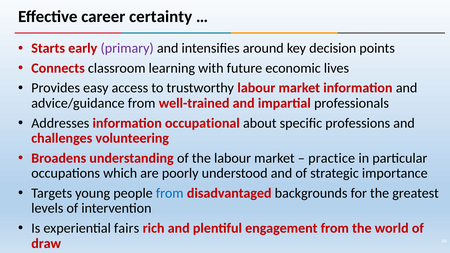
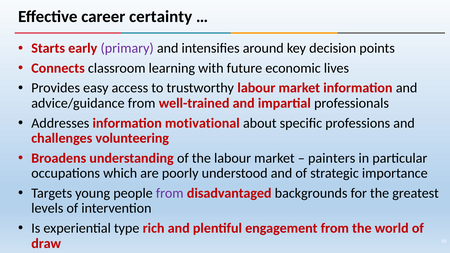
occupational: occupational -> motivational (202, 123)
practice: practice -> painters (332, 158)
from colour: blue -> purple (170, 193)
fairs: fairs -> type (127, 228)
